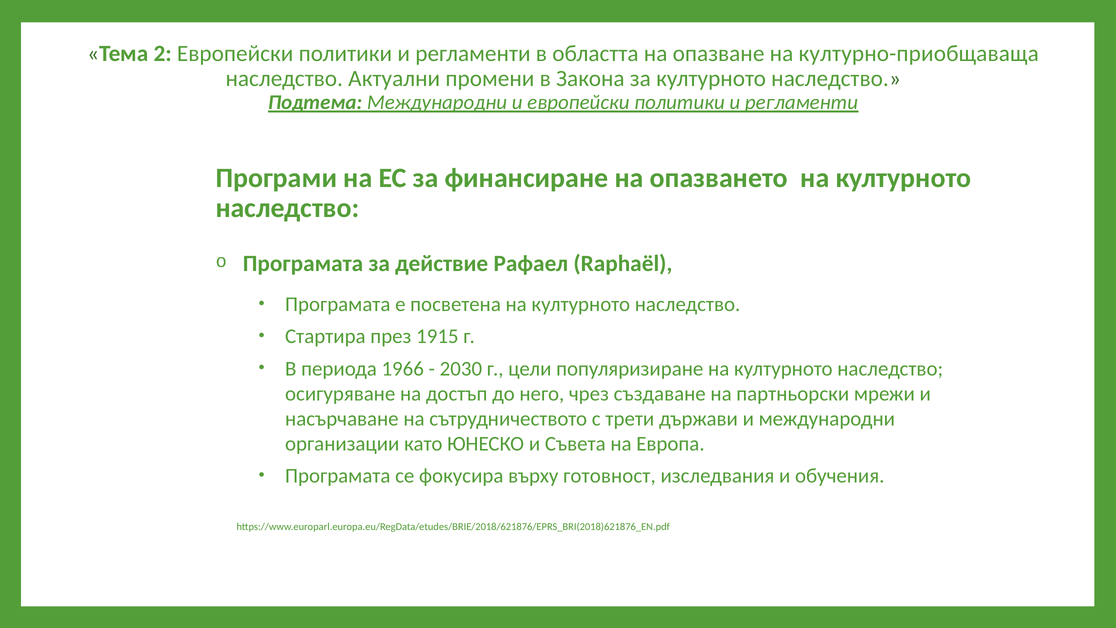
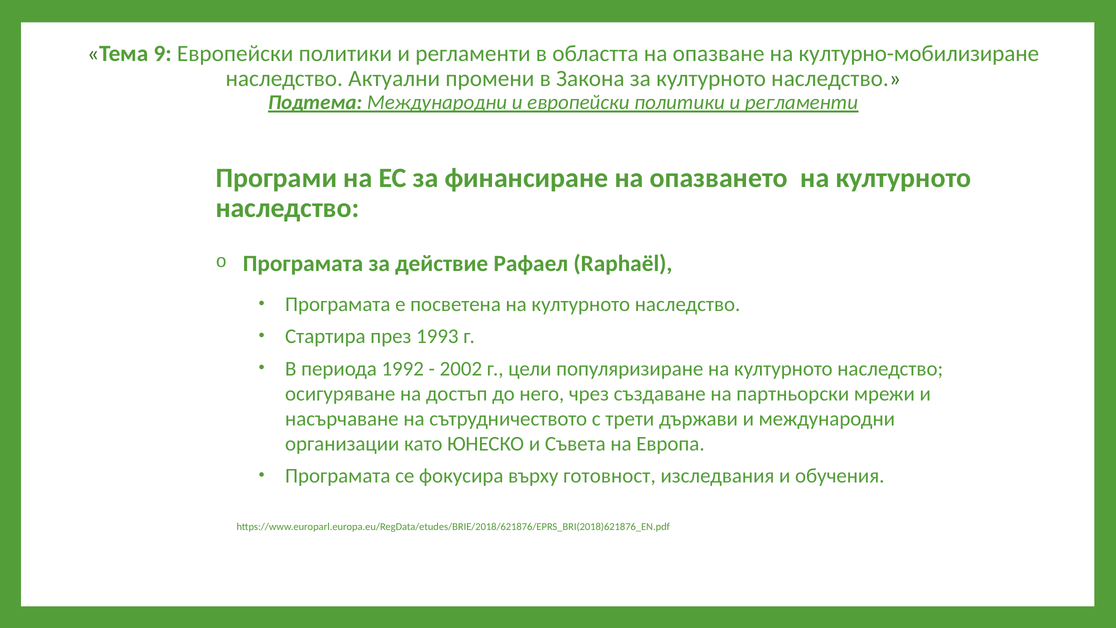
2: 2 -> 9 (163, 53)
културно-приобщаваща: културно-приобщаваща -> културно-мобилизиране (919, 53)
1915: 1915 -> 1993 (437, 336)
1966: 1966 -> 1992 (403, 368)
2030: 2030 -> 2002 (461, 368)
